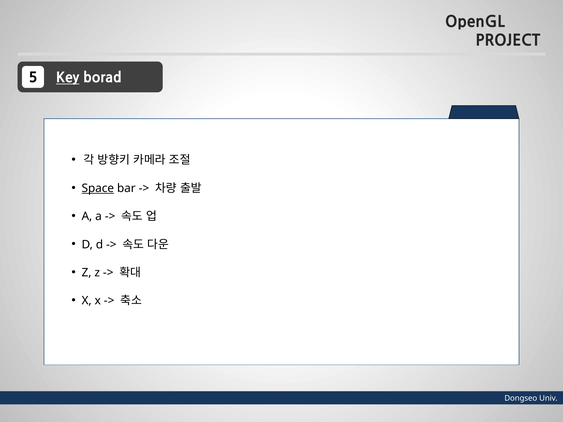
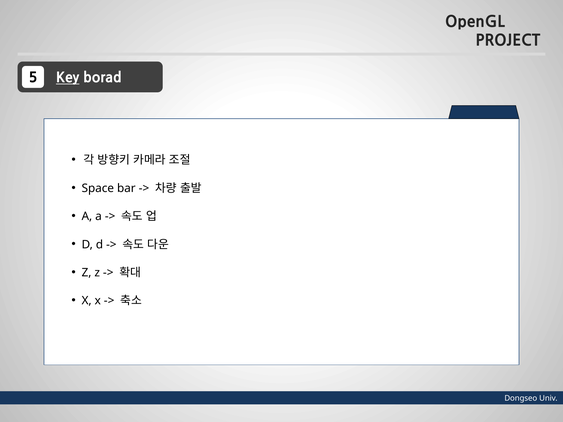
Space underline: present -> none (98, 188)
